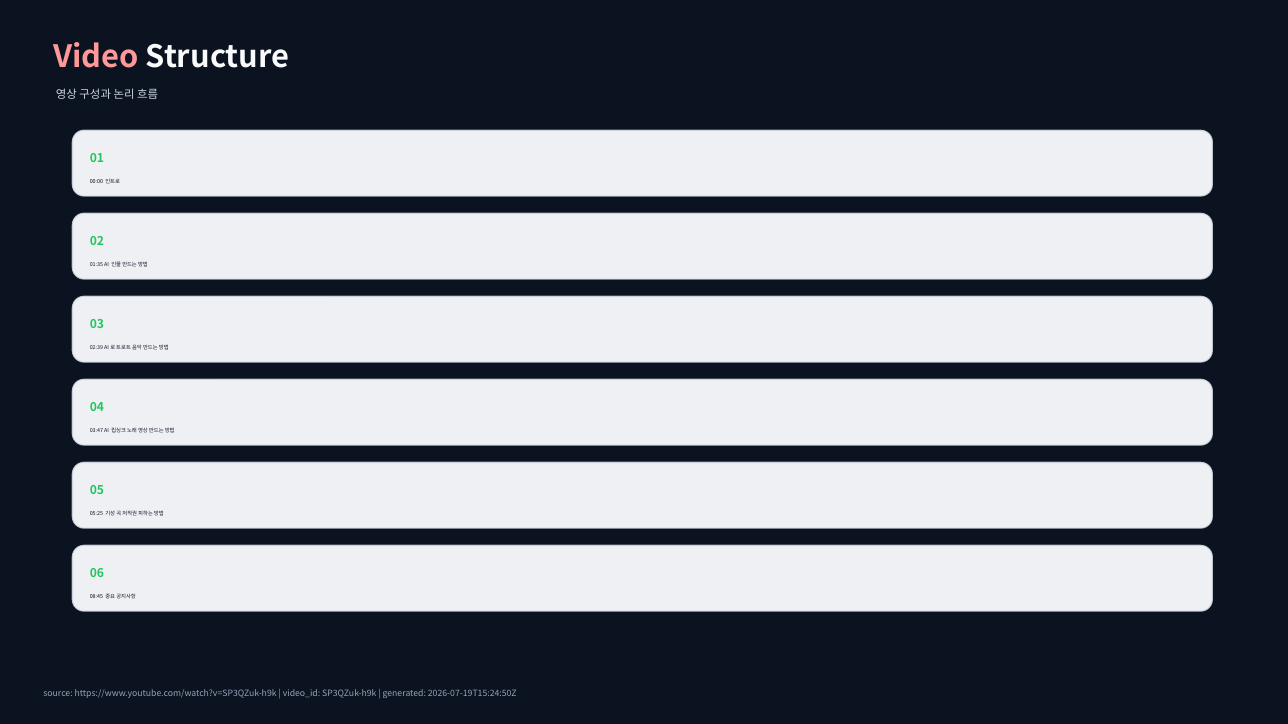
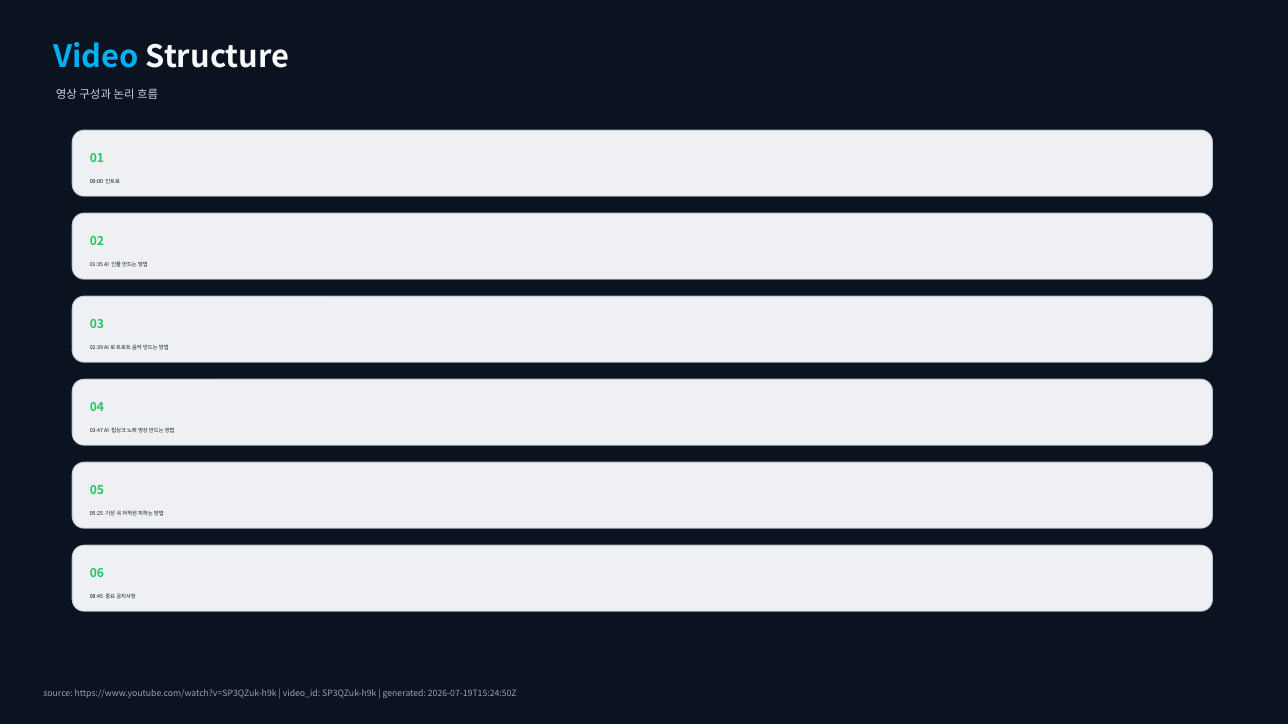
Video colour: pink -> light blue (96, 58)
